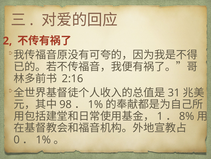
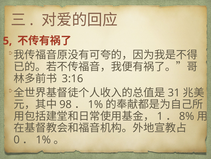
2: 2 -> 5 (7, 41)
2:16: 2:16 -> 3:16 (73, 78)
